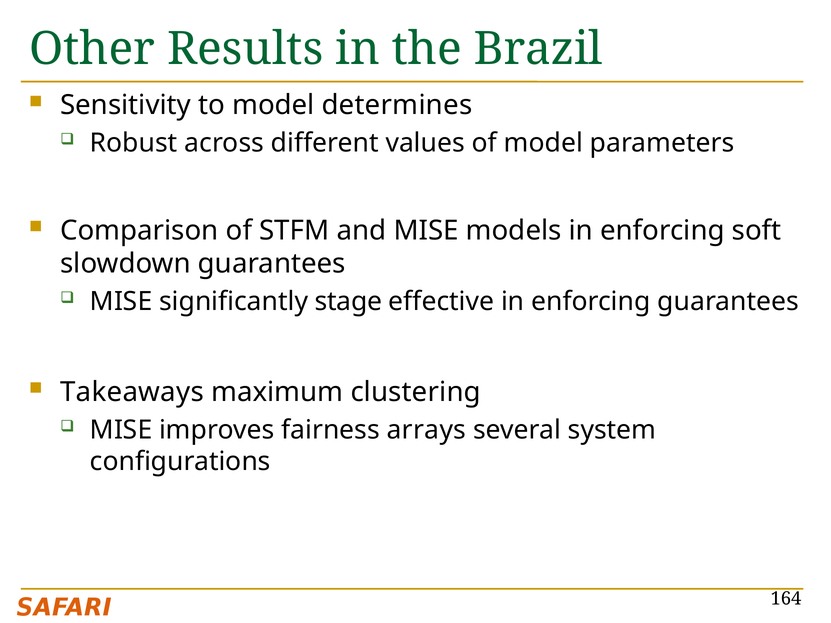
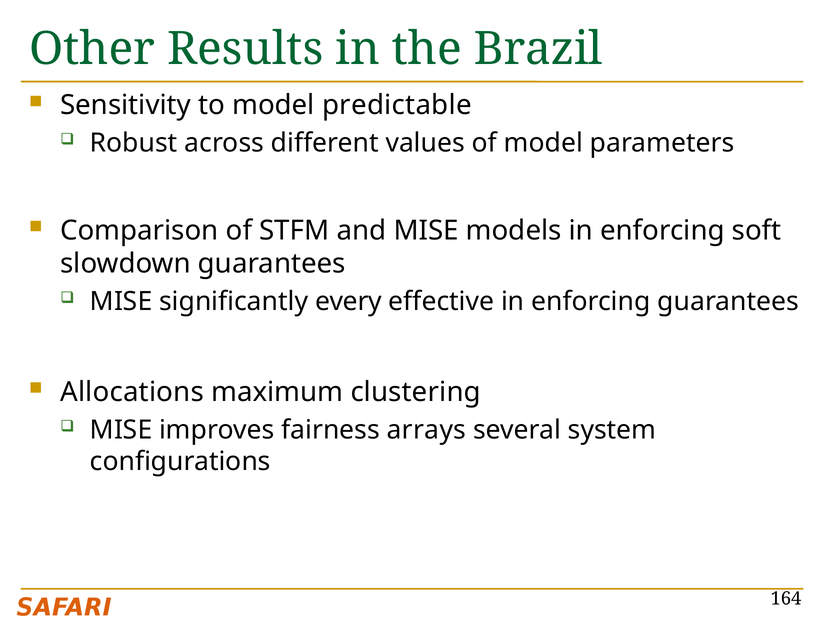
determines: determines -> predictable (397, 105)
stage: stage -> every (348, 302)
Takeaways: Takeaways -> Allocations (132, 392)
